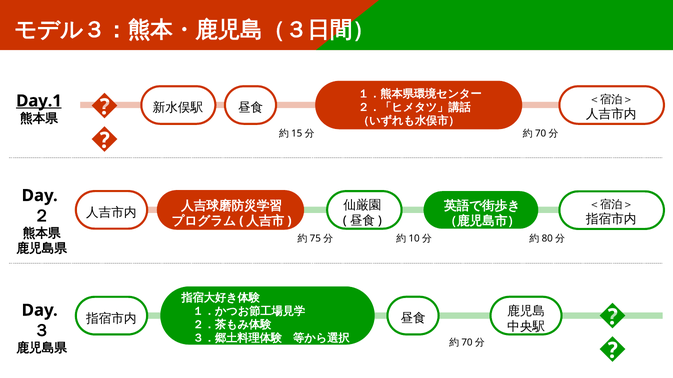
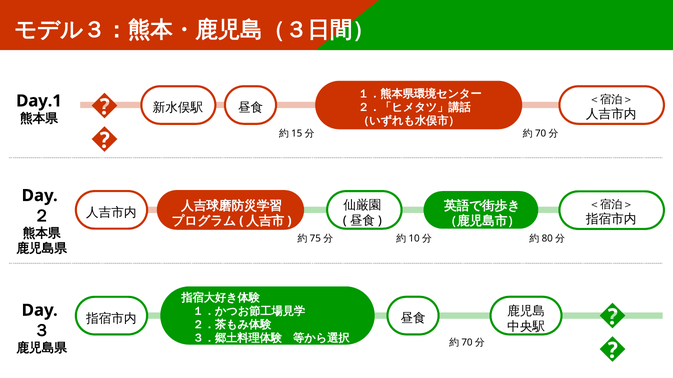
Day.1 underline: present -> none (39, 101)
